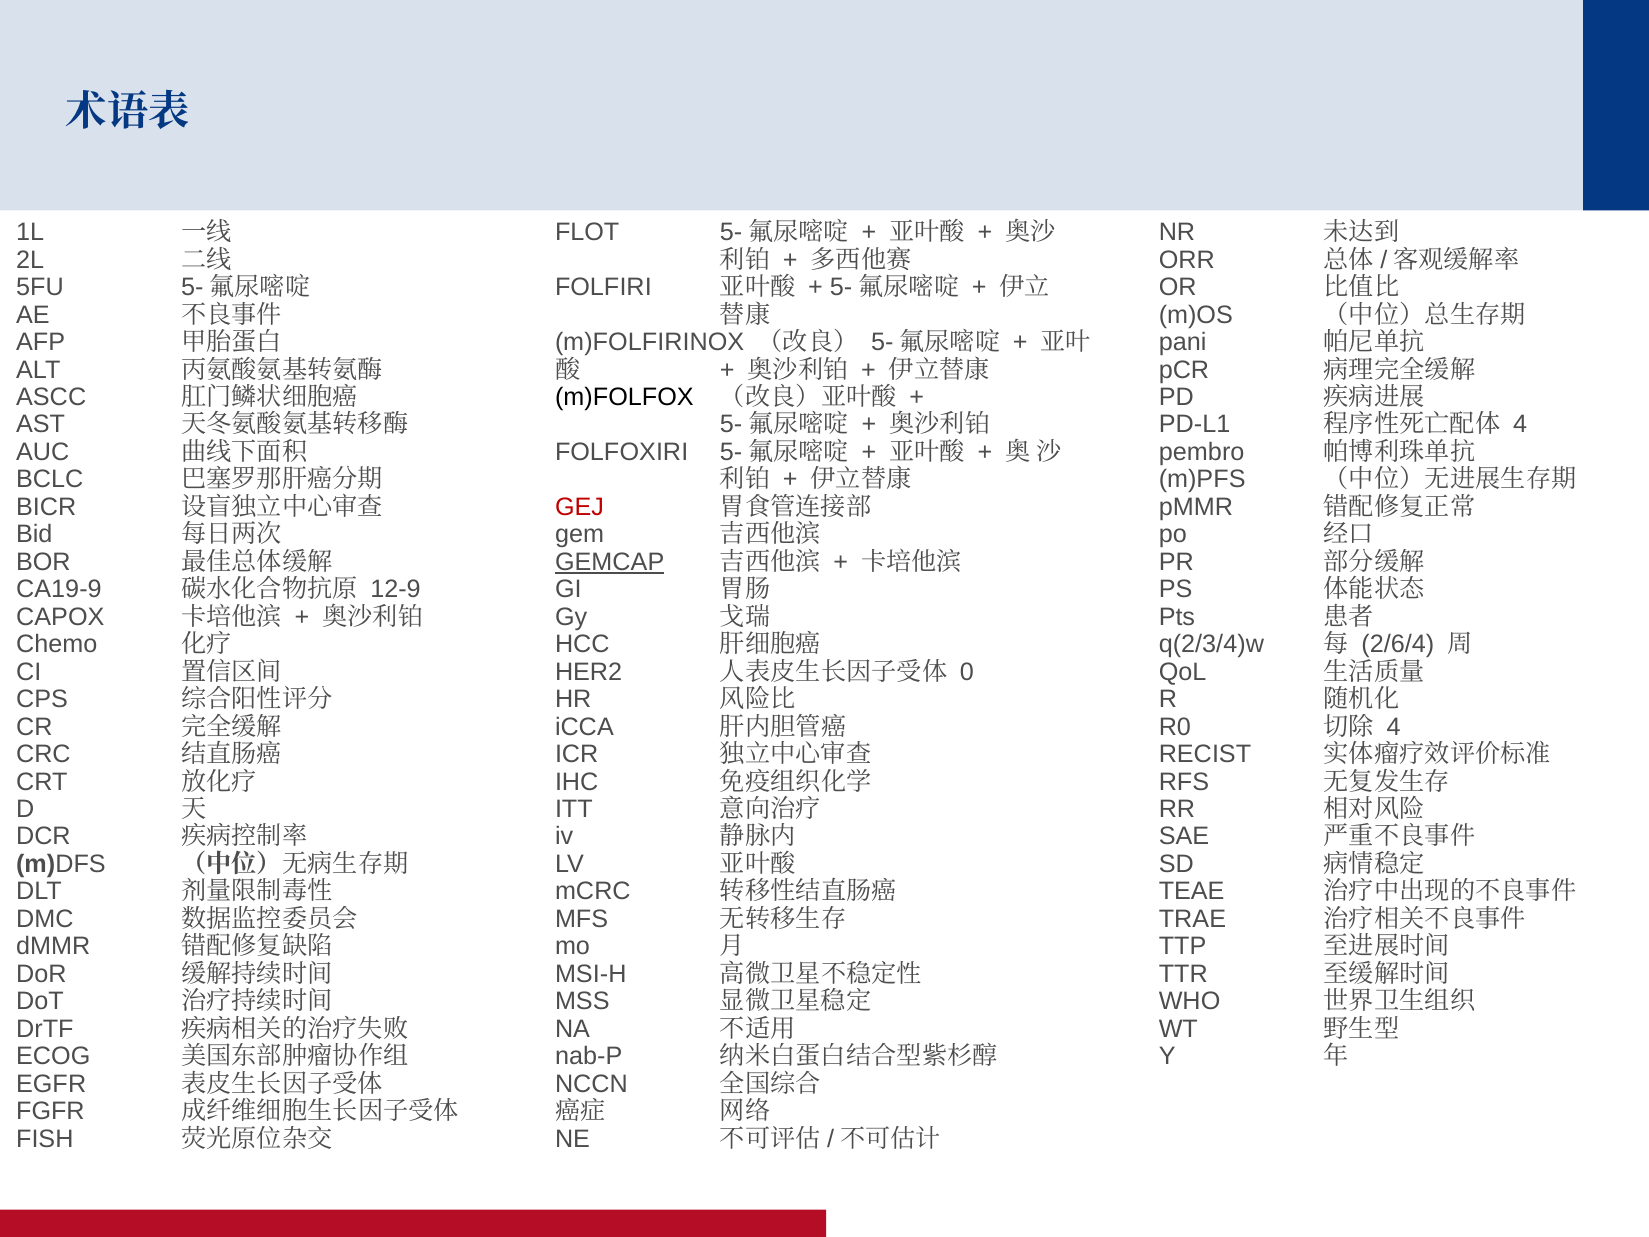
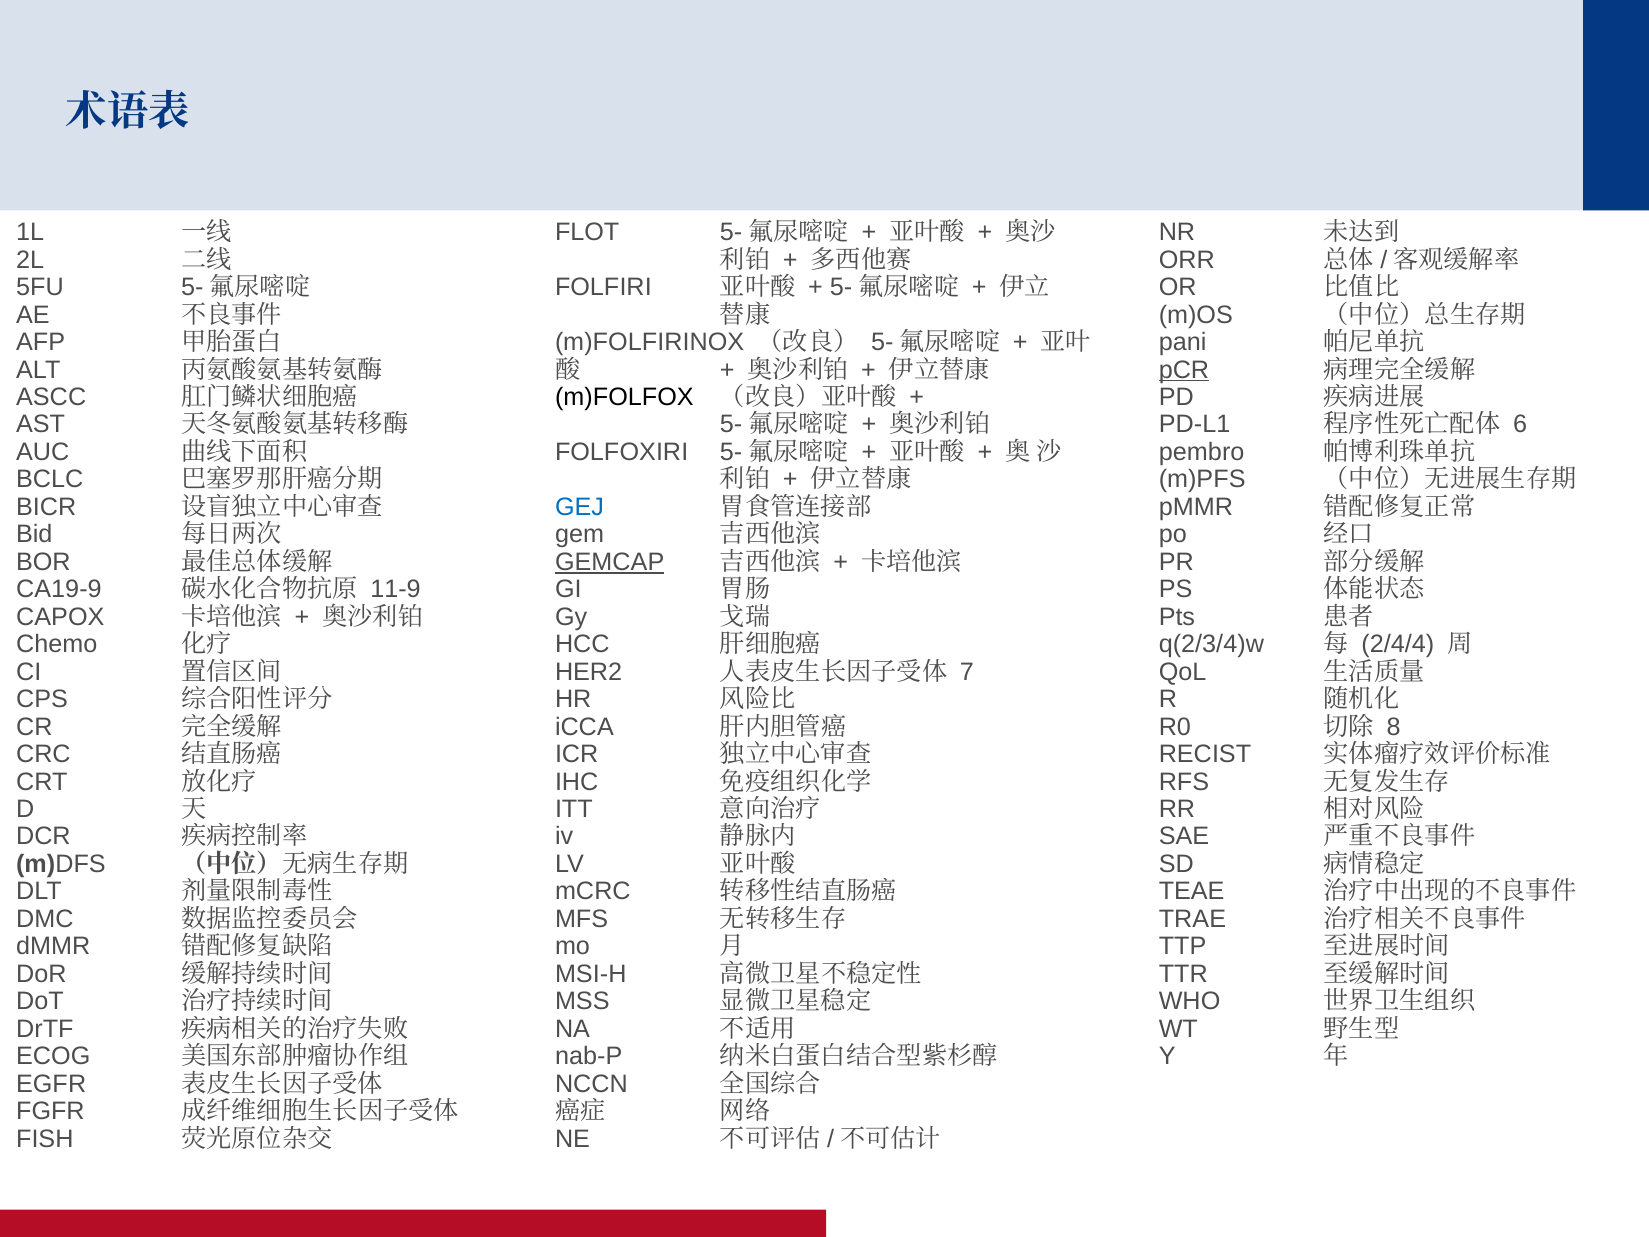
pCR underline: none -> present (1184, 370)
4: 4 -> 6 (1520, 425)
GEJ colour: red -> blue (579, 507)
12-9: 12-9 -> 11-9 (396, 589)
2/6/4: 2/6/4 -> 2/4/4 (1398, 644)
0: 0 -> 7 (967, 672)
4: 4 -> 8 (1394, 727)
